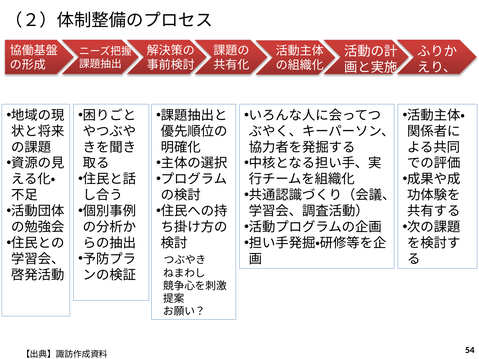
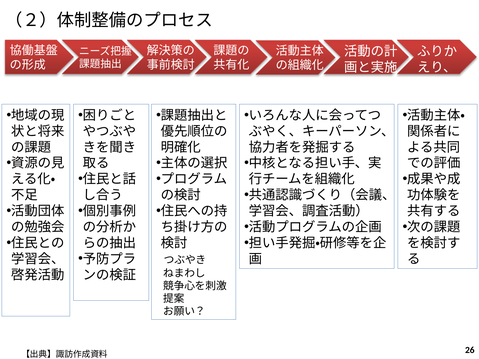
54: 54 -> 26 (470, 350)
